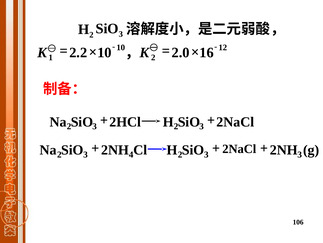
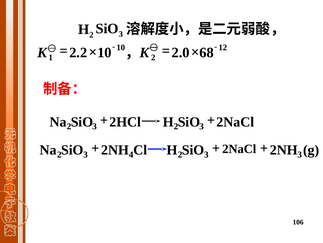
16: 16 -> 68 (207, 52)
